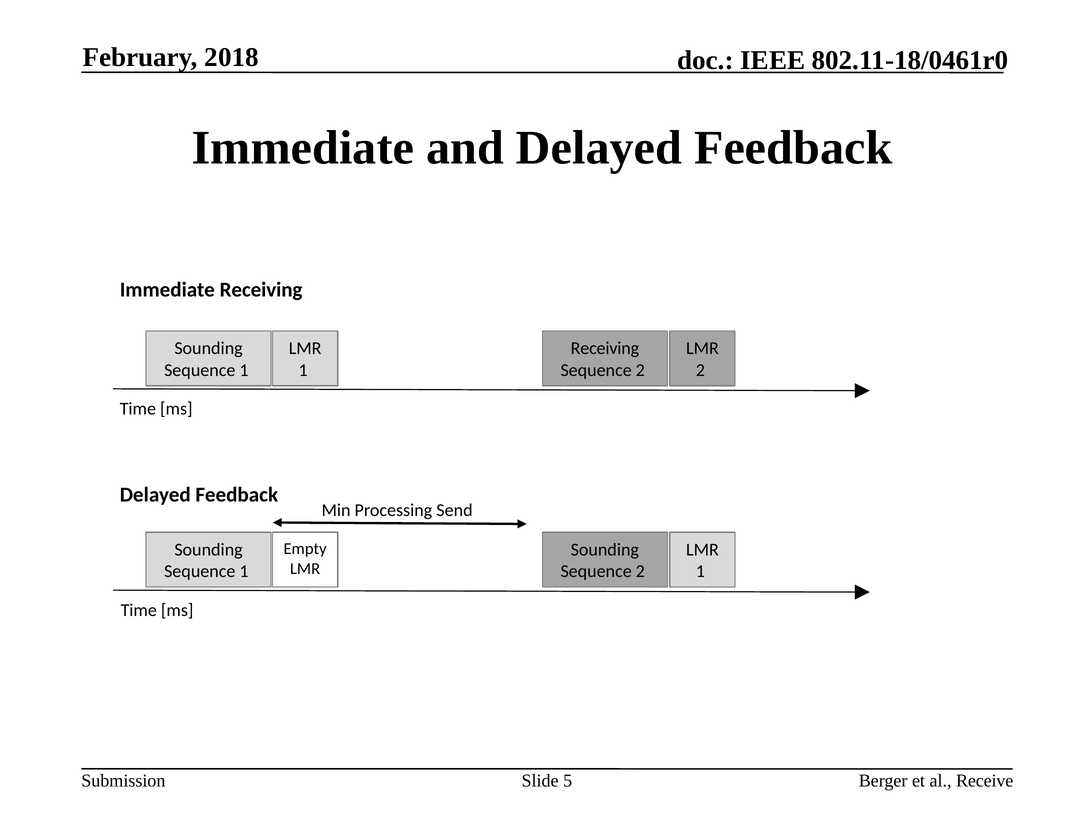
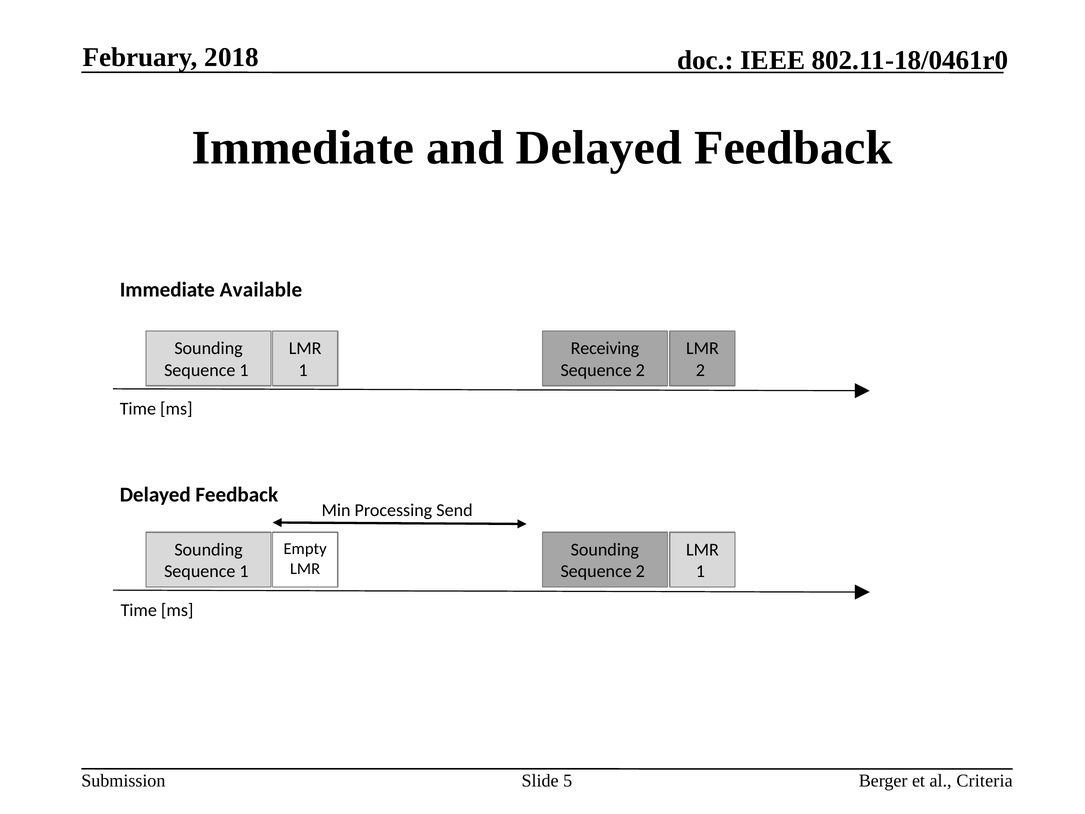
Immediate Receiving: Receiving -> Available (261, 290)
Receive: Receive -> Criteria (985, 780)
